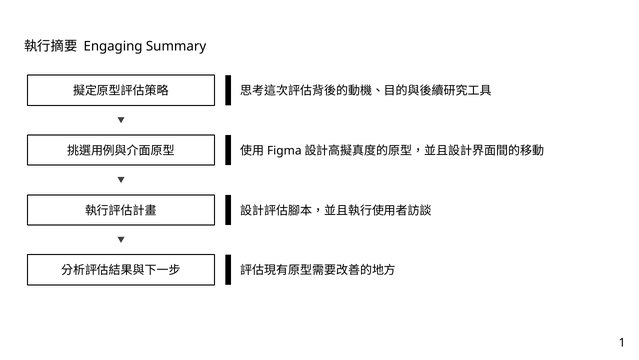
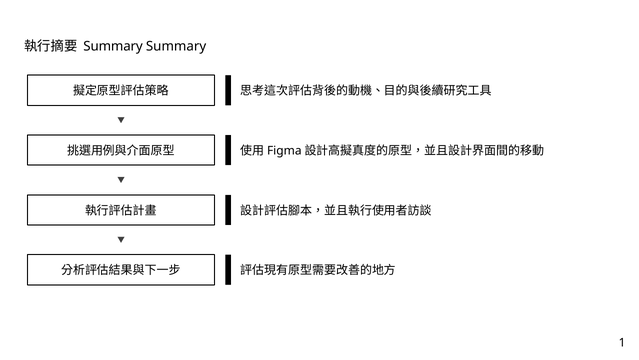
Engaging: Engaging -> Summary (113, 46)
